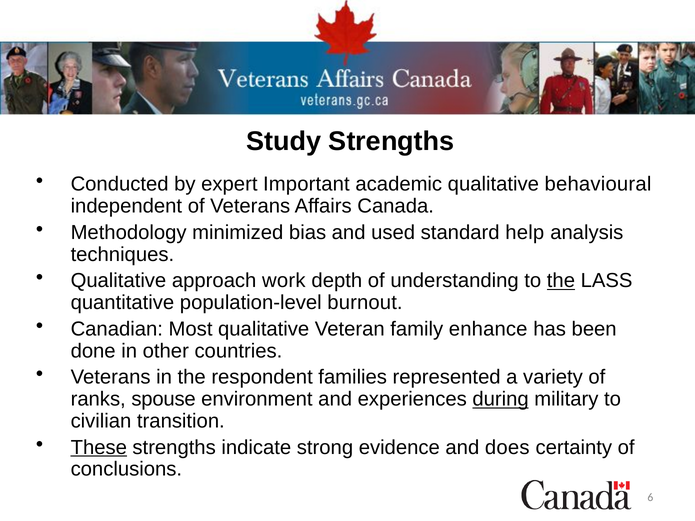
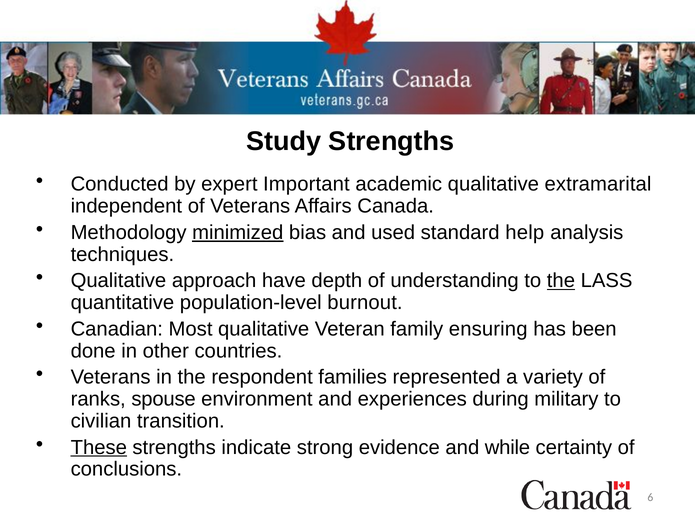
behavioural: behavioural -> extramarital (598, 184)
minimized underline: none -> present (238, 233)
work: work -> have (284, 281)
enhance: enhance -> ensuring (488, 329)
during underline: present -> none (501, 399)
does: does -> while (507, 448)
